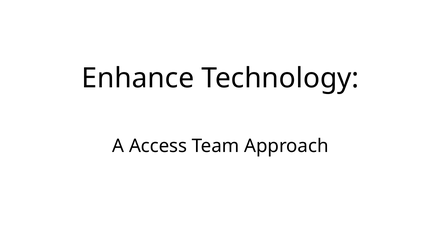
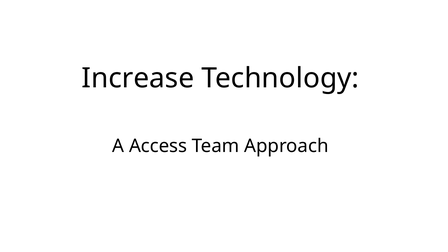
Enhance: Enhance -> Increase (138, 78)
